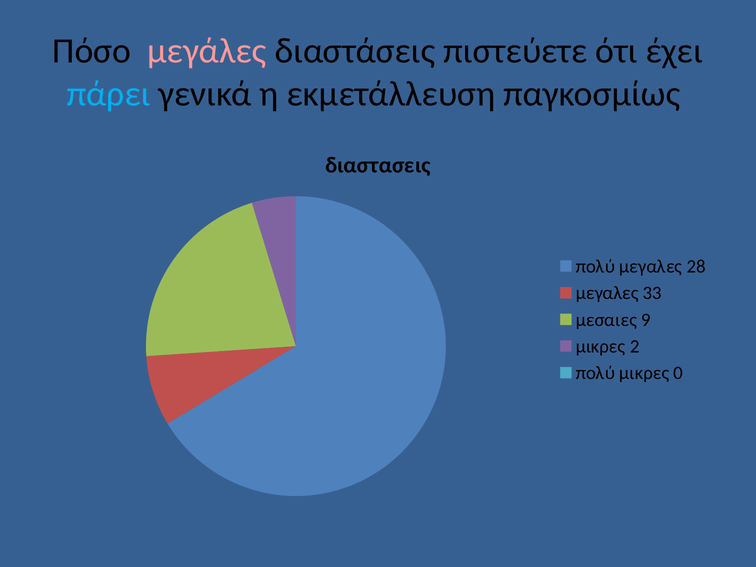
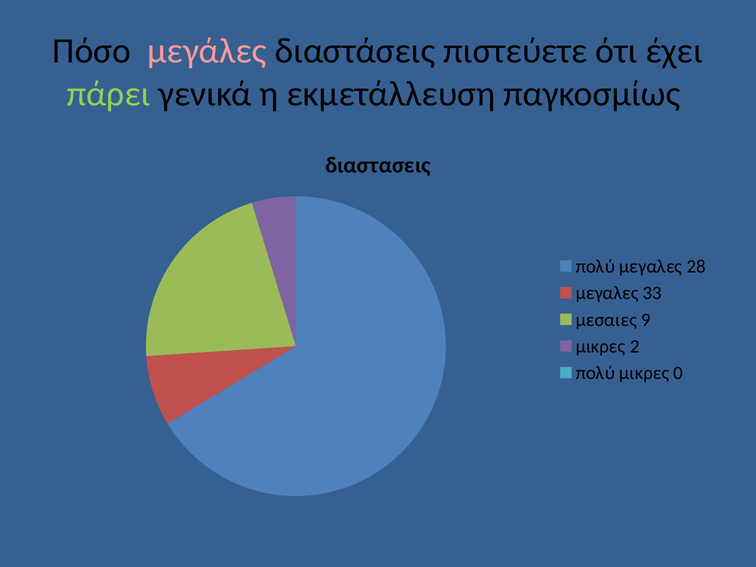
πάρει colour: light blue -> light green (109, 94)
